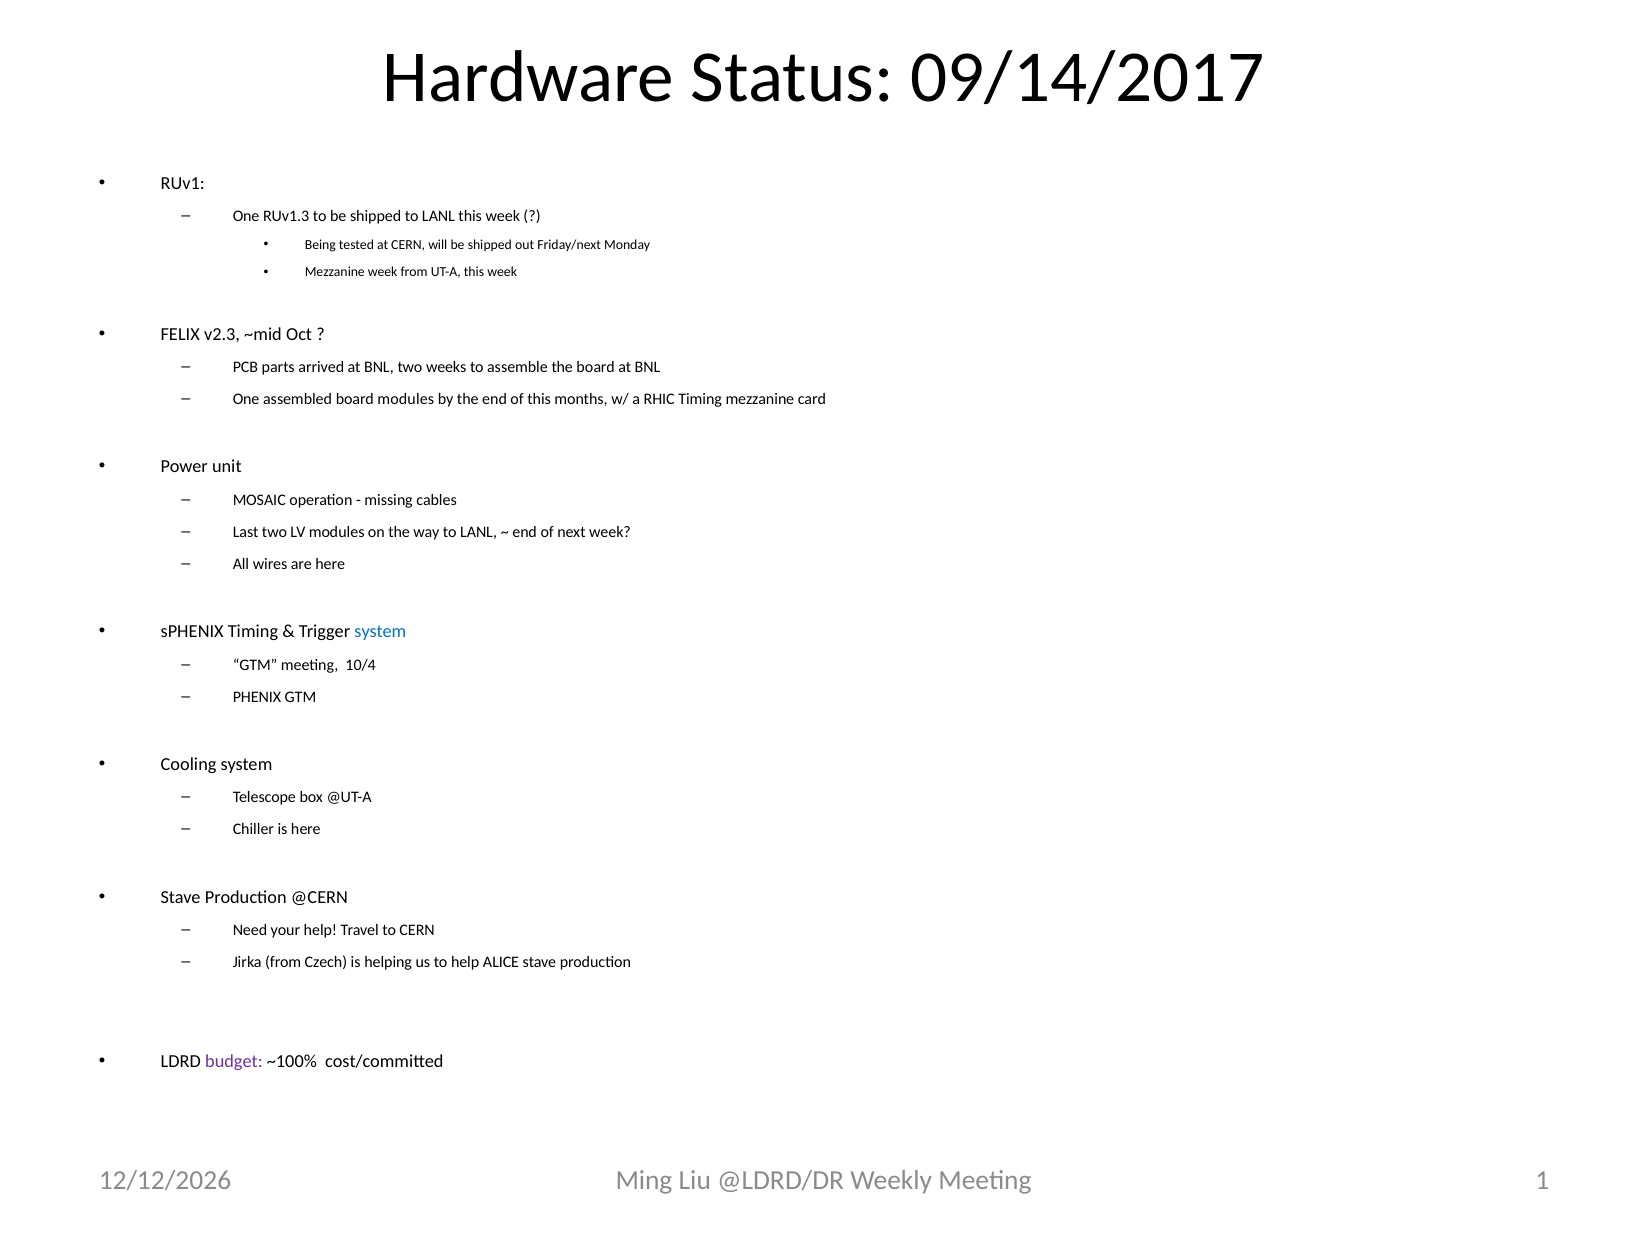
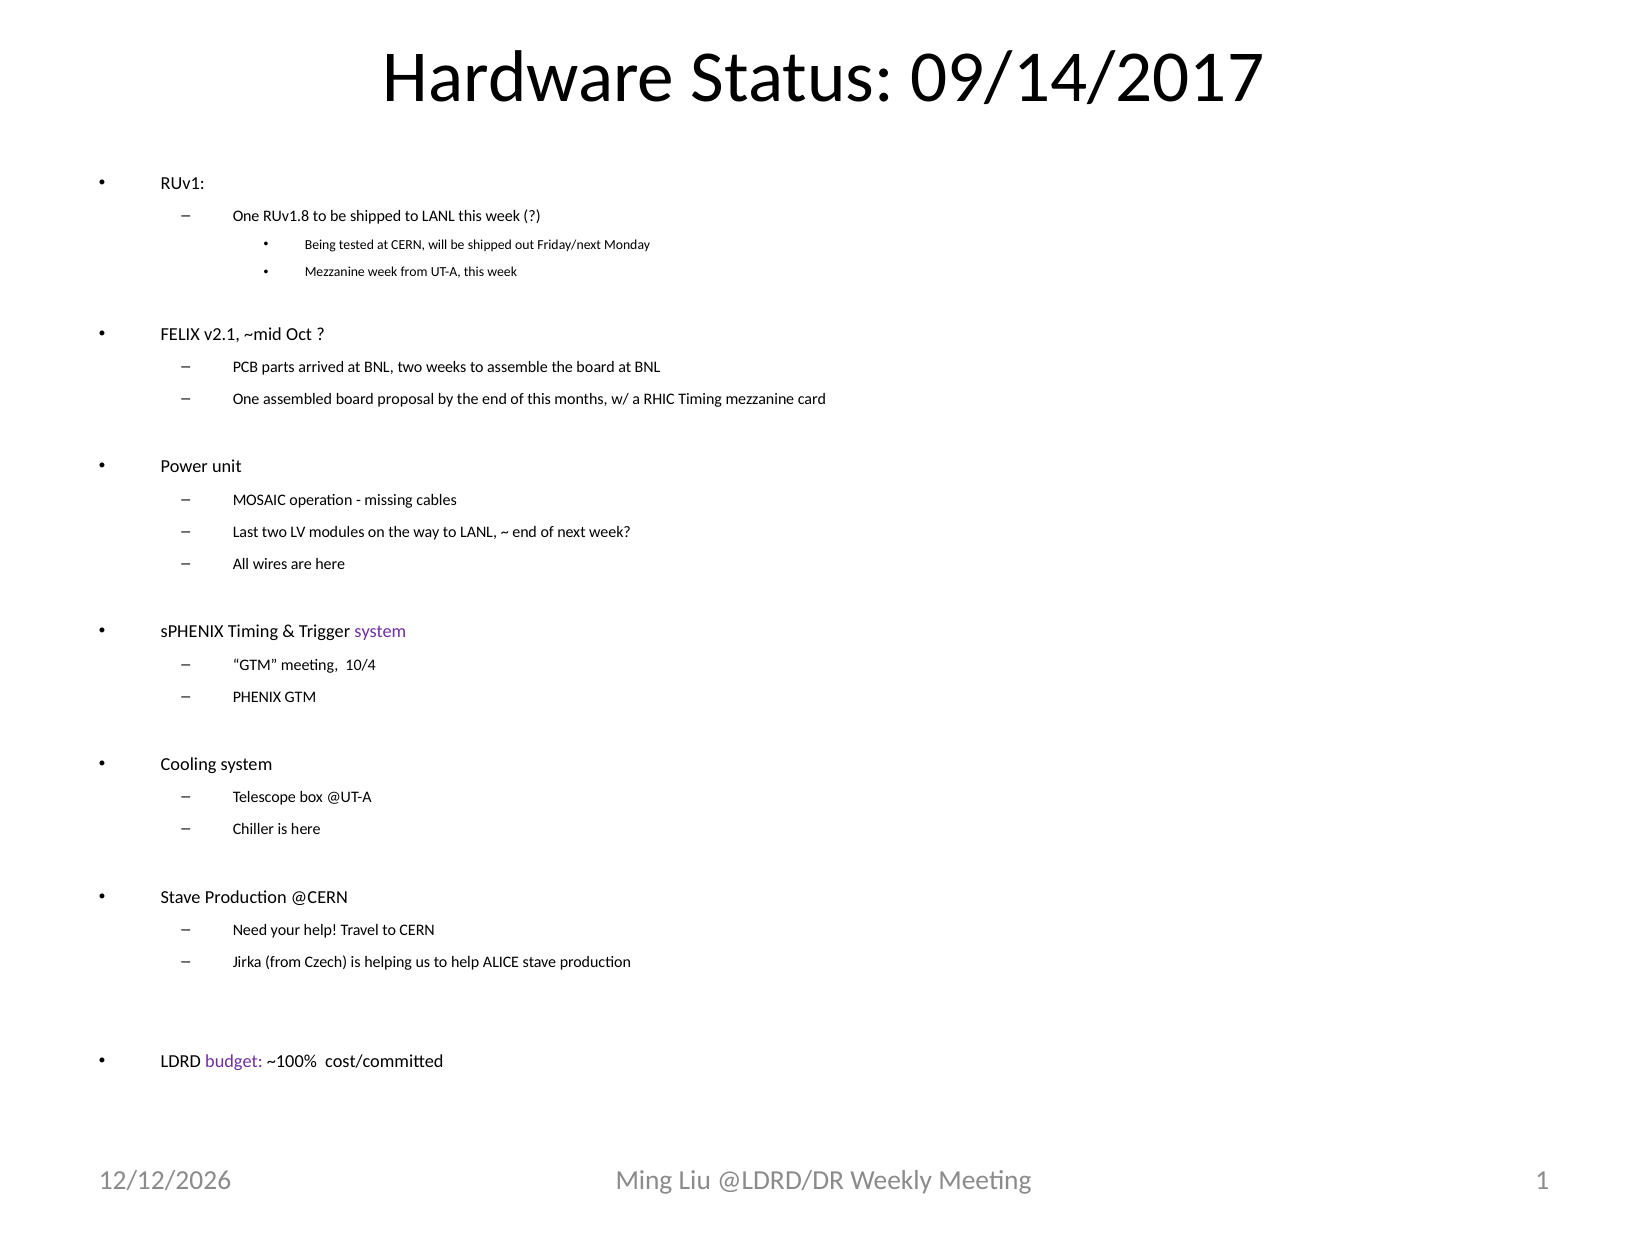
RUv1.3: RUv1.3 -> RUv1.8 (286, 216)
v2.3: v2.3 -> v2.1 (222, 334)
board modules: modules -> proposal (406, 399)
system colour: blue -> purple (380, 632)
